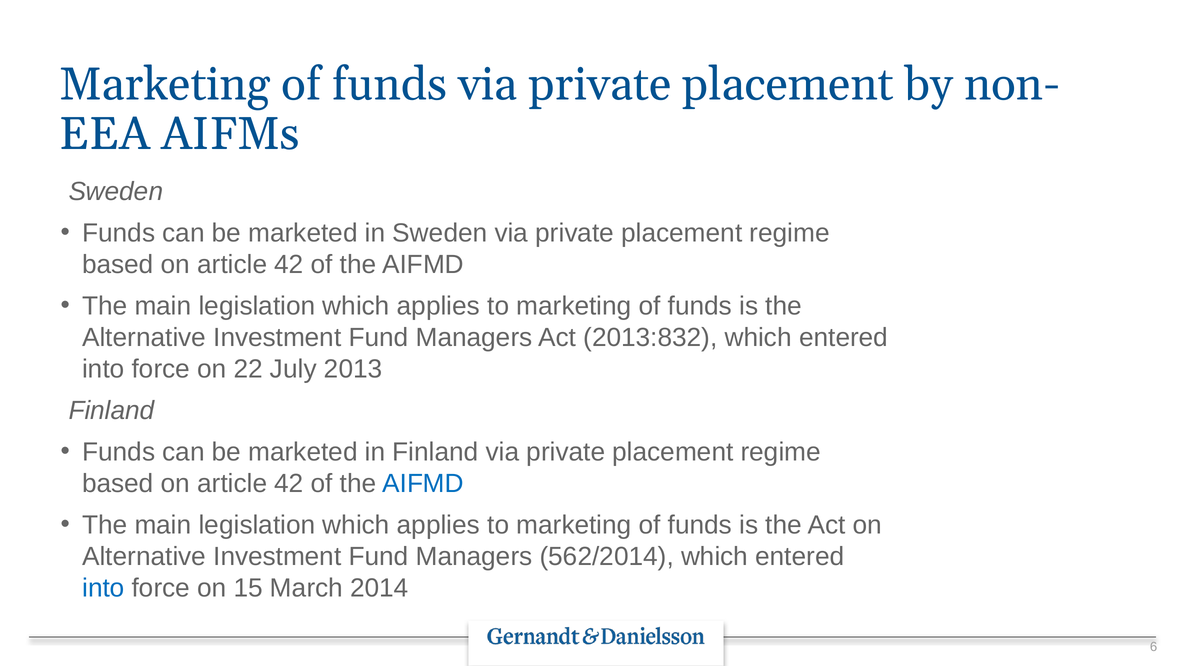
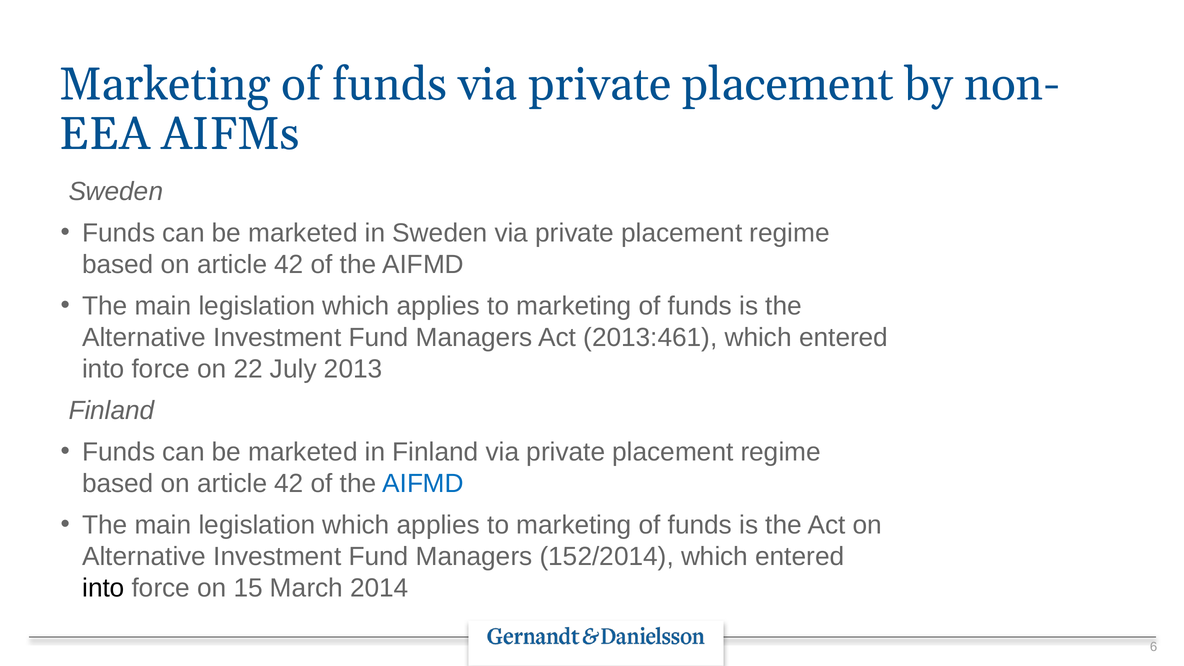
2013:832: 2013:832 -> 2013:461 (650, 338)
562/2014: 562/2014 -> 152/2014 (607, 557)
into colour: blue -> black (103, 588)
